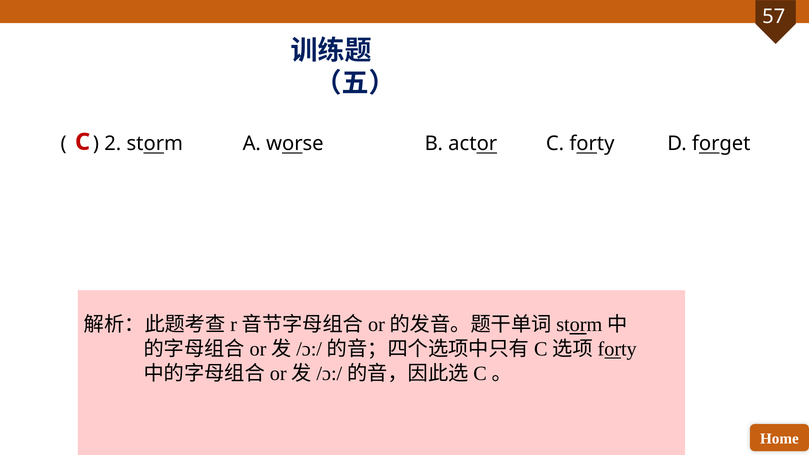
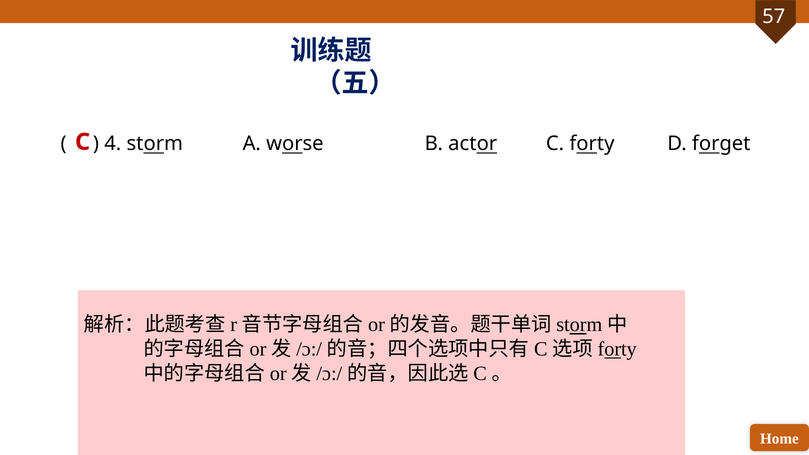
2: 2 -> 4 (113, 144)
